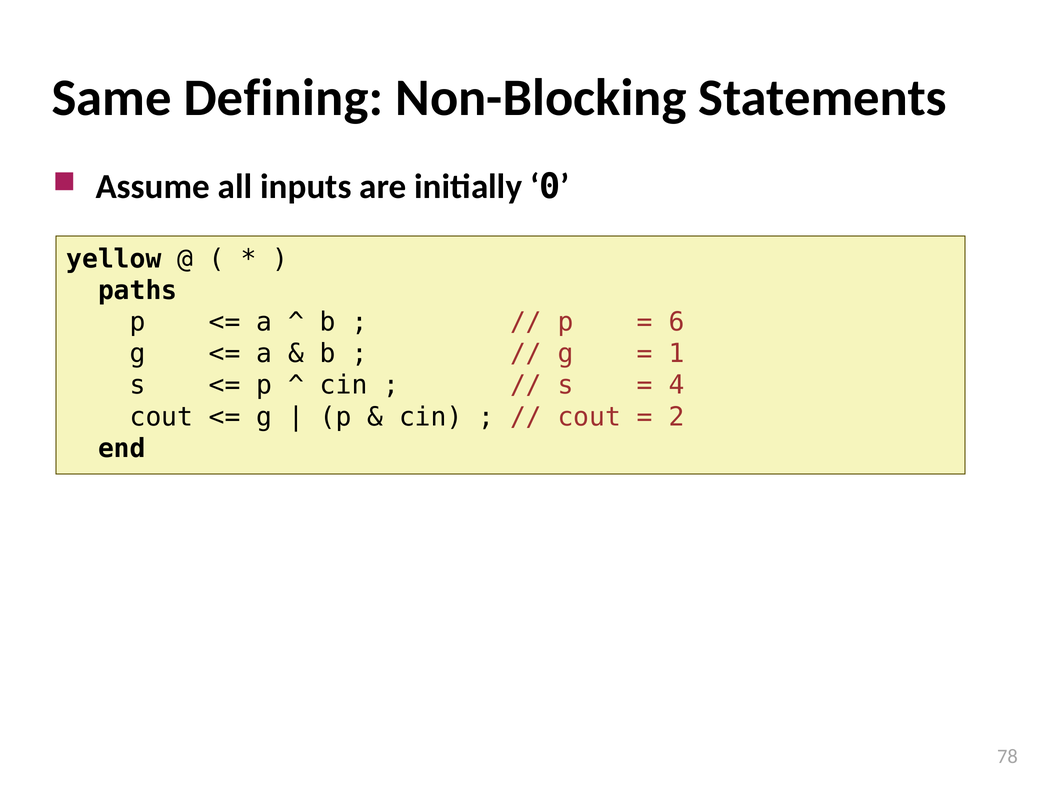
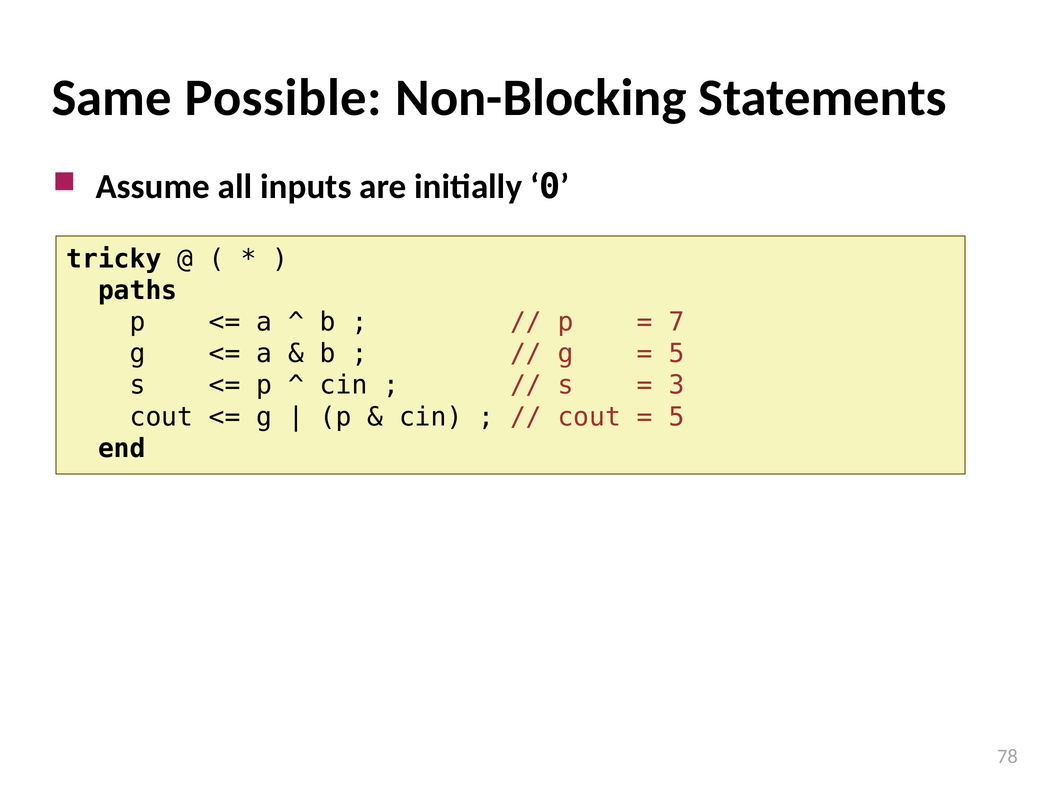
Defining: Defining -> Possible (283, 98)
yellow: yellow -> tricky (114, 259)
6: 6 -> 7 (676, 322)
1: 1 -> 5 (676, 354)
4: 4 -> 3 (676, 385)
2: 2 -> 5 (676, 417)
